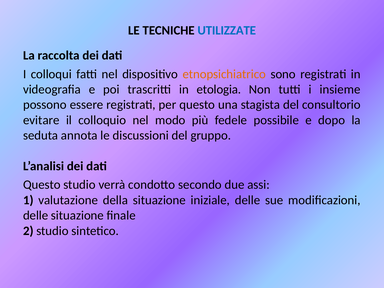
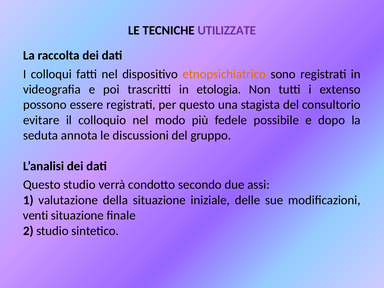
UTILIZZATE colour: blue -> purple (227, 31)
insieme: insieme -> extenso (340, 89)
delle: delle -> venti (36, 215)
